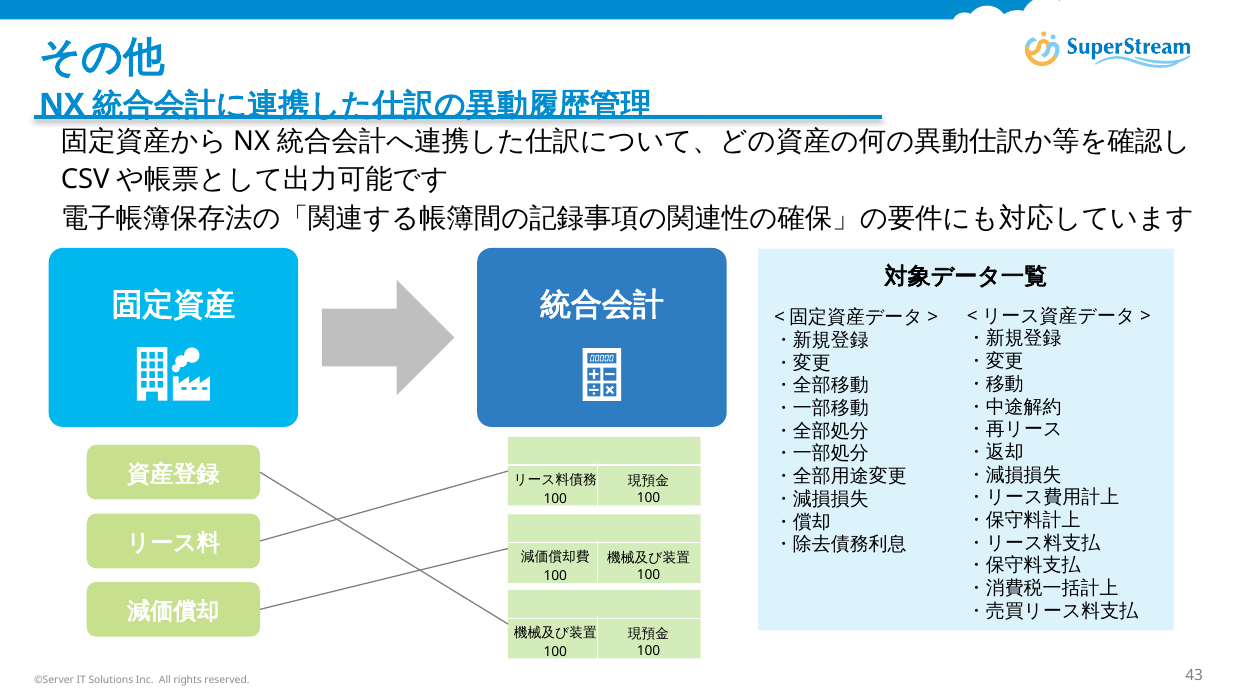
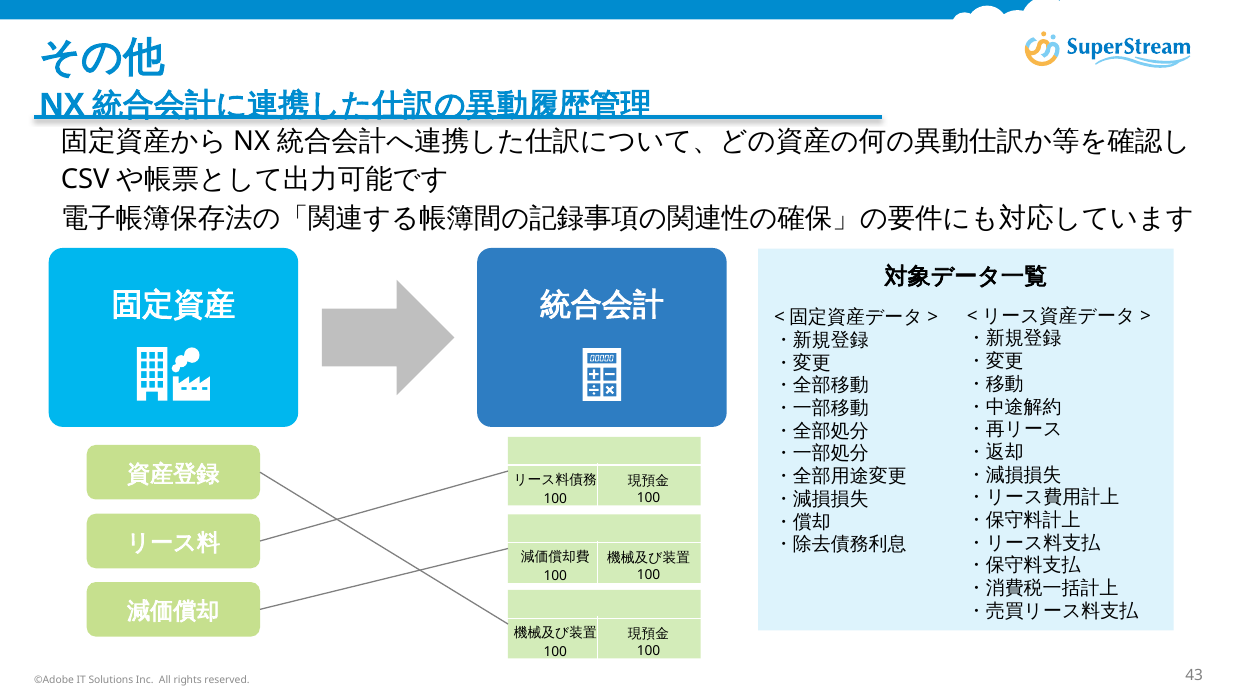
©Server: ©Server -> ©Adobe (54, 680)
